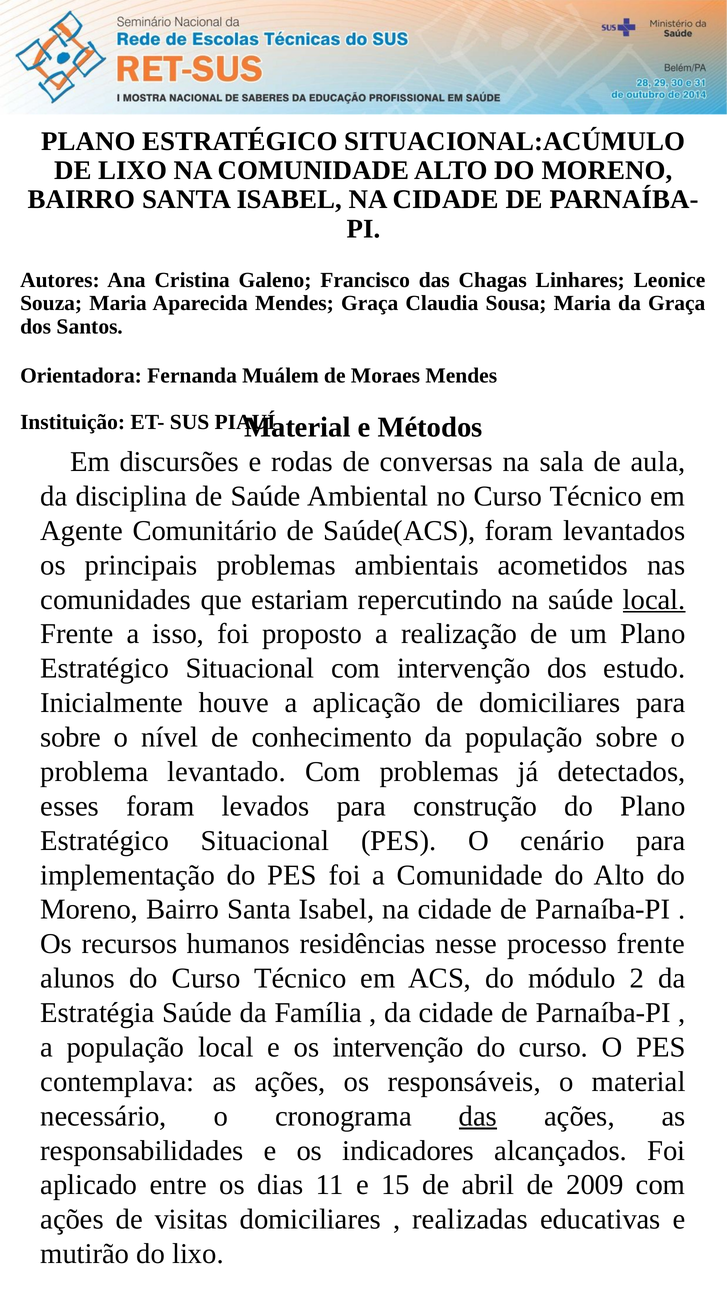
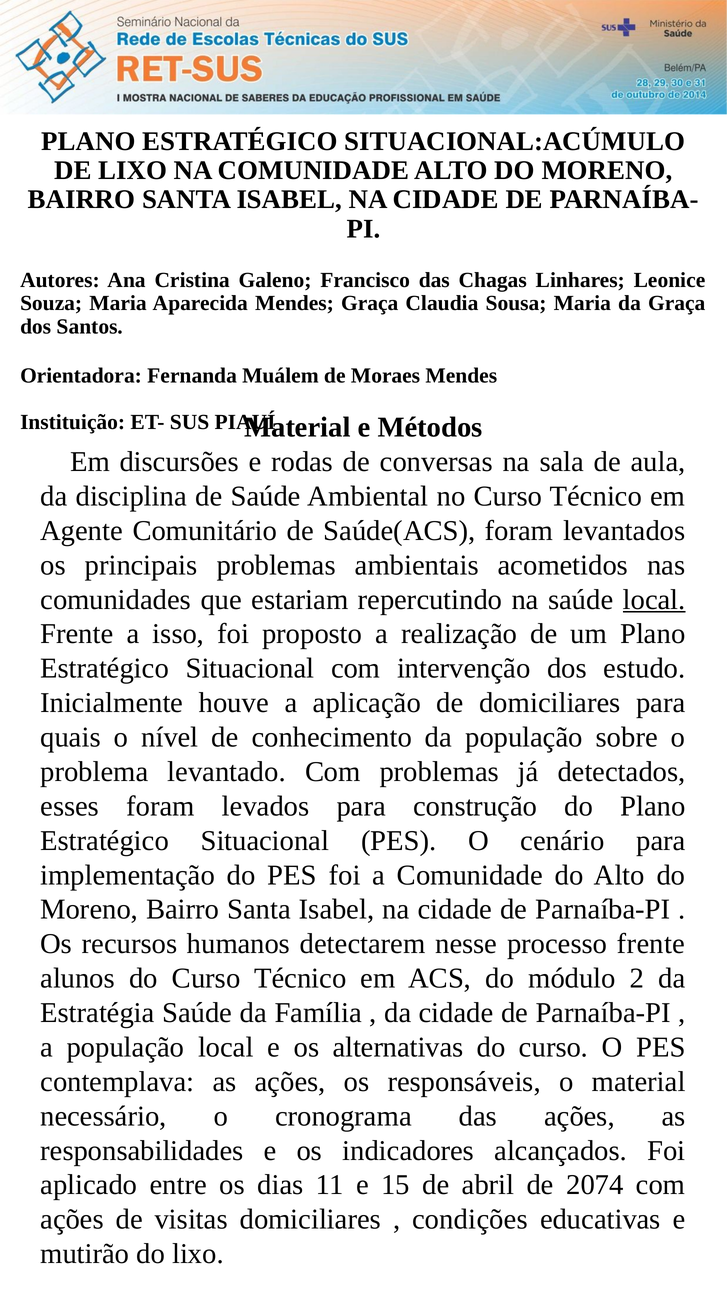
sobre: sobre -> quais (71, 738)
residências: residências -> detectarem (363, 944)
os intervenção: intervenção -> alternativas (398, 1048)
das underline: present -> none (478, 1116)
2009: 2009 -> 2074 (595, 1185)
realizadas: realizadas -> condições (470, 1220)
